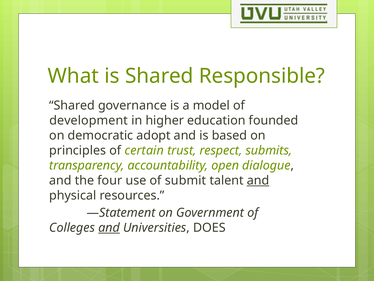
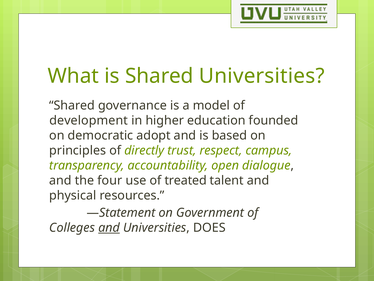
Shared Responsible: Responsible -> Universities (262, 76)
certain: certain -> directly (144, 150)
submits: submits -> campus (269, 150)
submit: submit -> treated (186, 180)
and underline: present -> none (258, 180)
